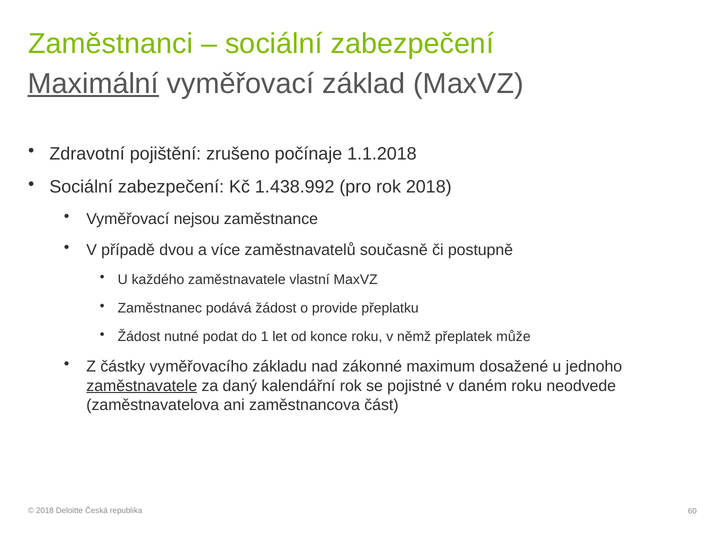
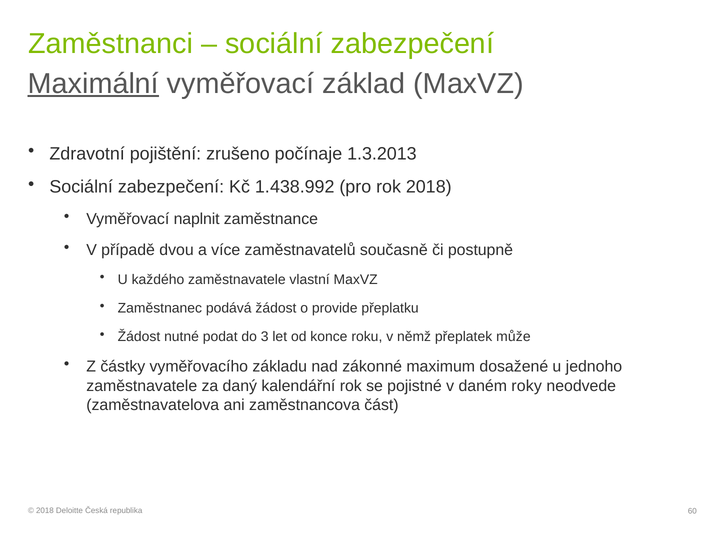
1.1.2018: 1.1.2018 -> 1.3.2013 (382, 154)
nejsou: nejsou -> naplnit (197, 219)
1: 1 -> 3 (265, 337)
zaměstnavatele underline: present -> none (142, 386)
daném roku: roku -> roky (527, 386)
